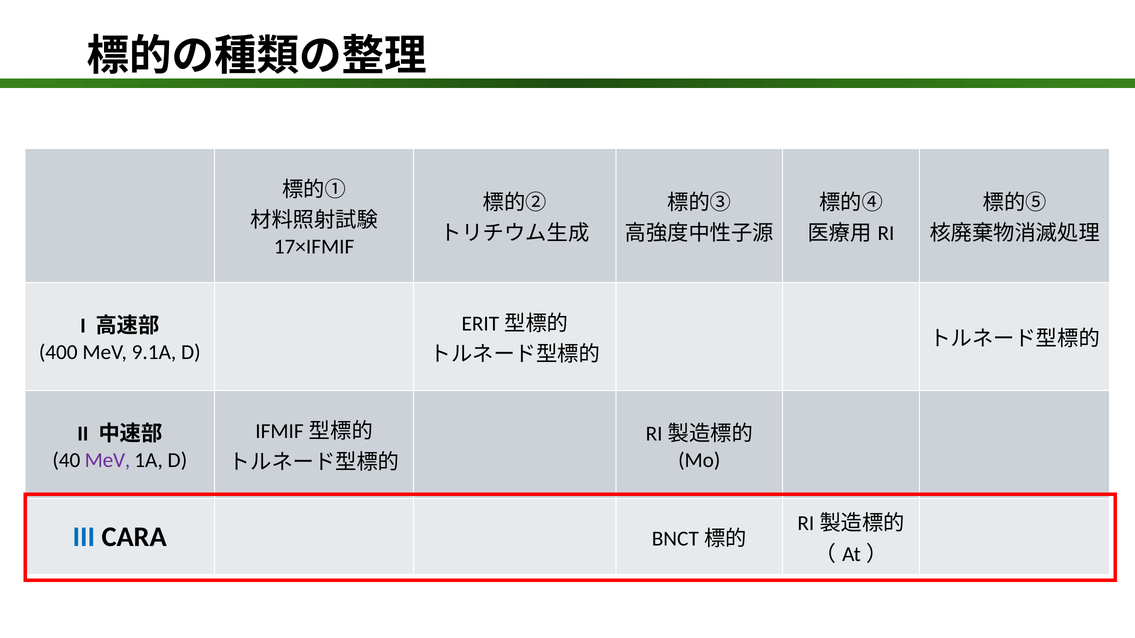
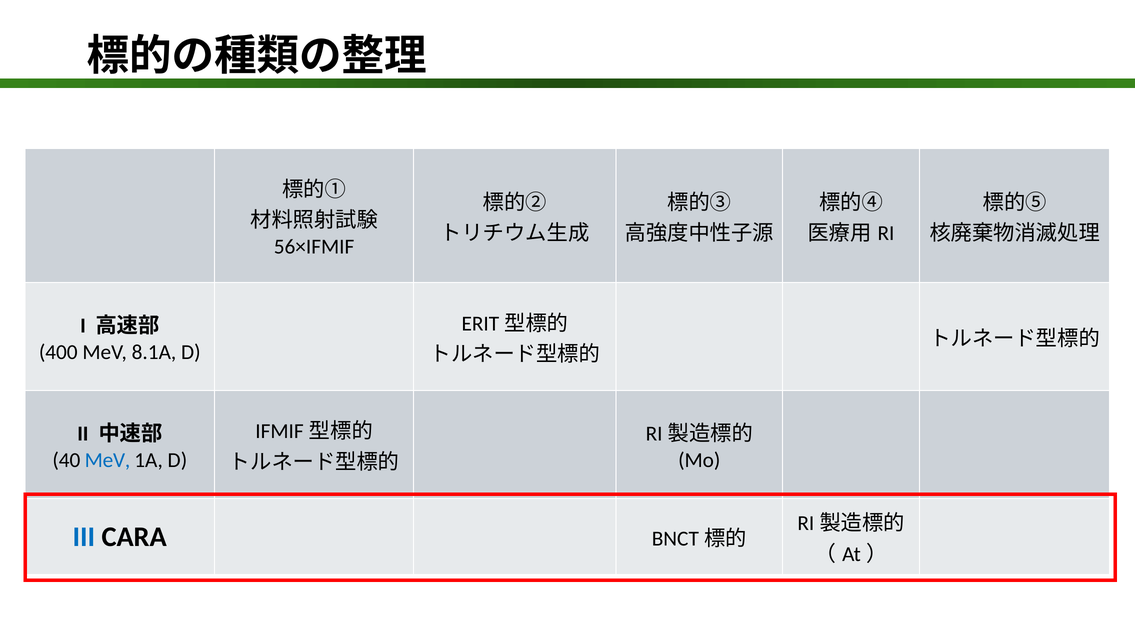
17×IFMIF: 17×IFMIF -> 56×IFMIF (314, 247)
9.1A: 9.1A -> 8.1A (154, 353)
MeV colour: purple -> blue (107, 461)
